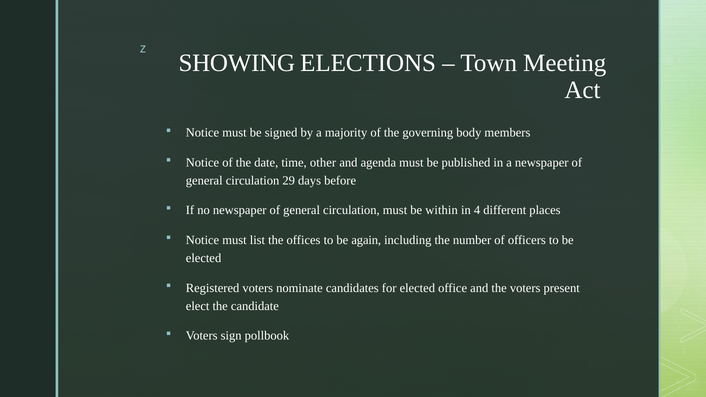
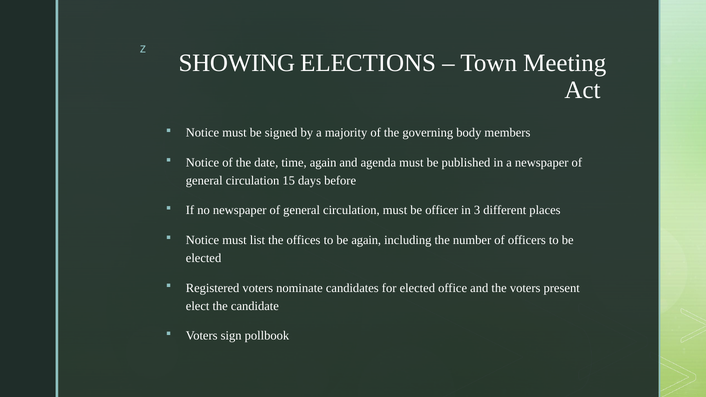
time other: other -> again (323, 163)
29: 29 -> 15 (289, 181)
within: within -> officer (442, 210)
4: 4 -> 3 (477, 210)
